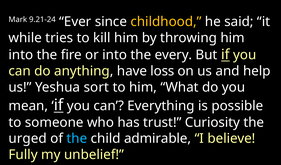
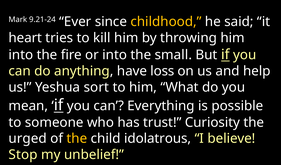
while: while -> heart (25, 38)
every: every -> small (173, 55)
the colour: light blue -> yellow (77, 138)
admirable: admirable -> idolatrous (158, 138)
Fully: Fully -> Stop (23, 154)
